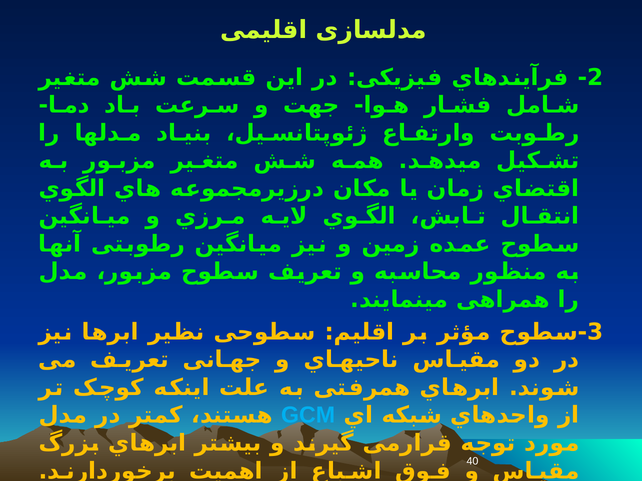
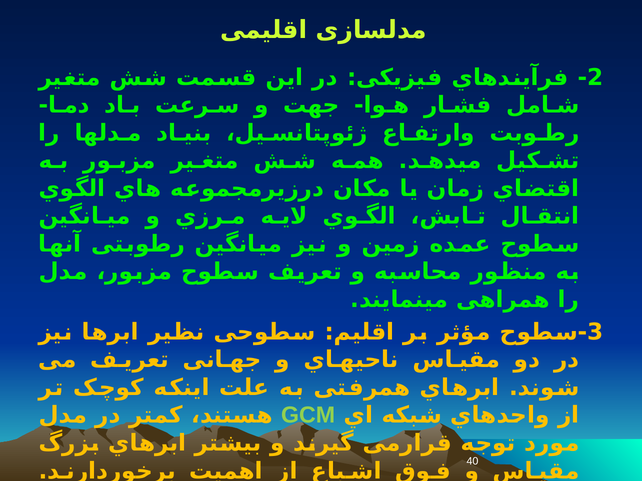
GCM colour: light blue -> light green (308, 416)
